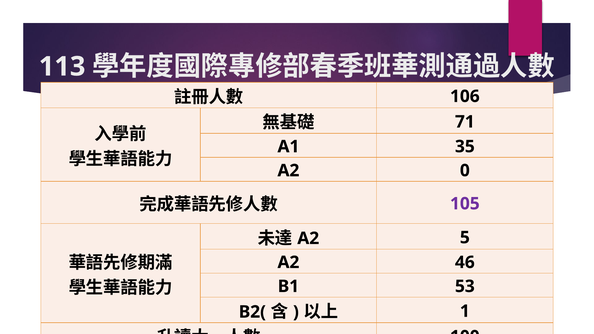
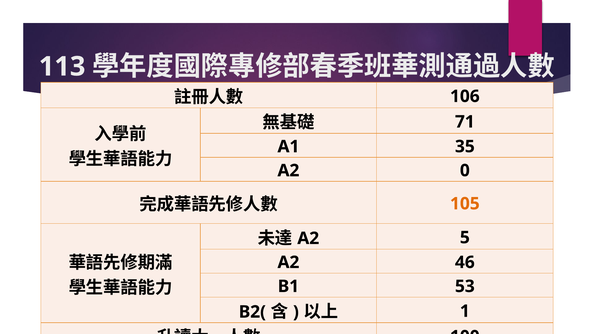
105 colour: purple -> orange (465, 204)
